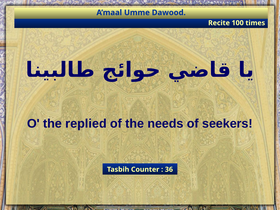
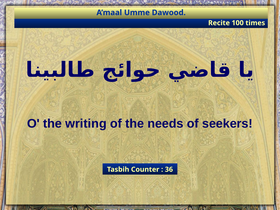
replied: replied -> writing (86, 124)
